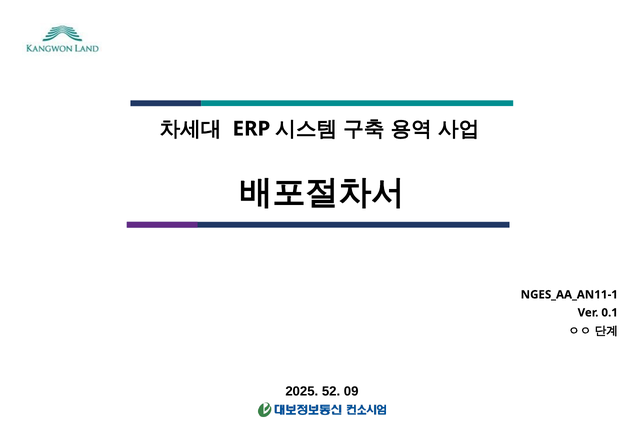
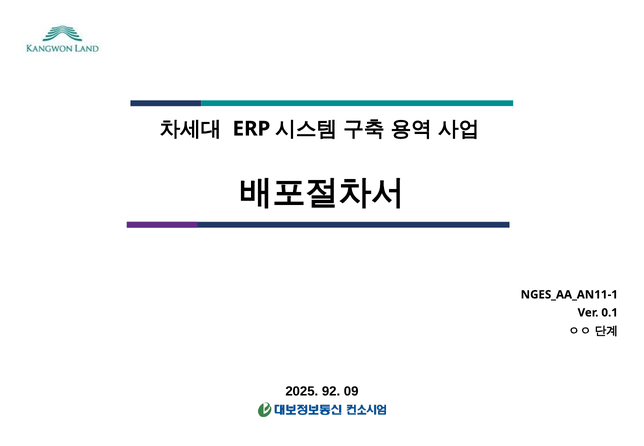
52: 52 -> 92 (331, 391)
